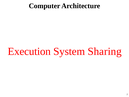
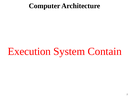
Sharing: Sharing -> Contain (105, 51)
